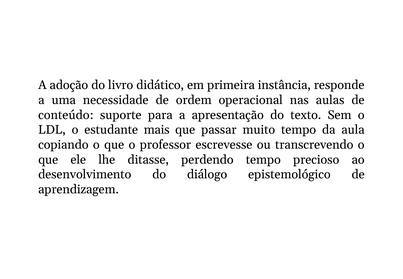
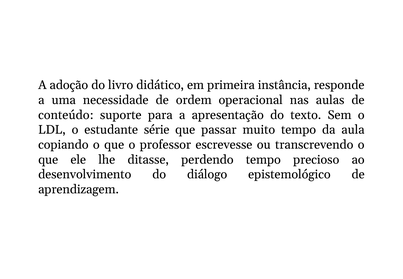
mais: mais -> série (157, 130)
